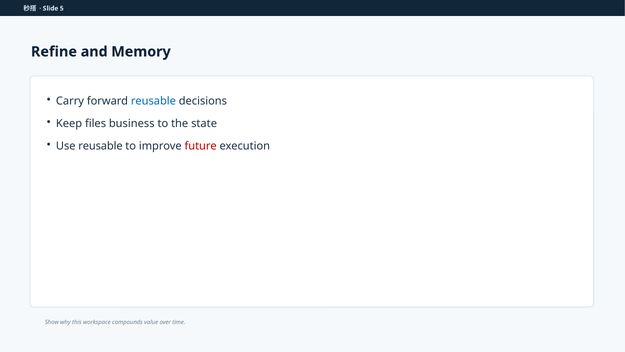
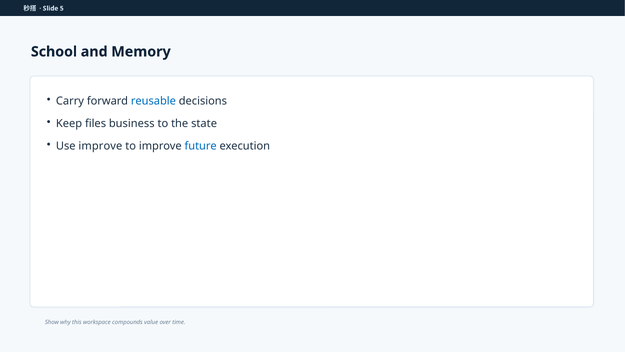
Refine: Refine -> School (54, 52)
Use reusable: reusable -> improve (100, 146)
future colour: red -> blue (201, 146)
